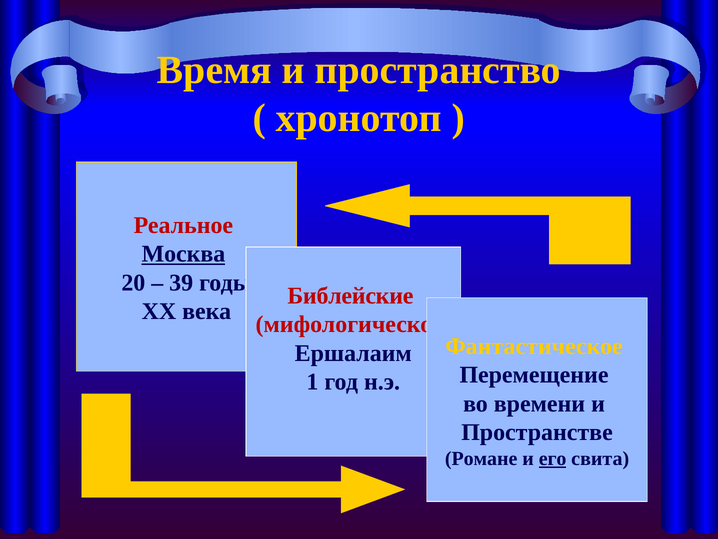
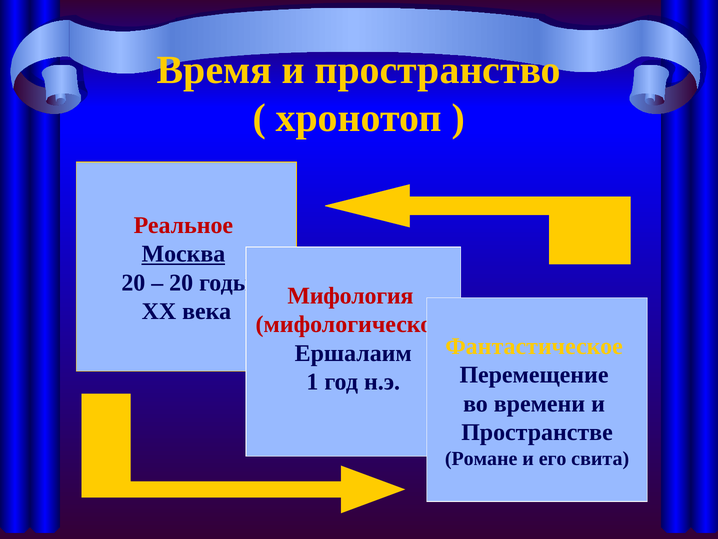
39: 39 -> 20 (181, 282)
Библейские: Библейские -> Мифология (350, 295)
его underline: present -> none (553, 458)
